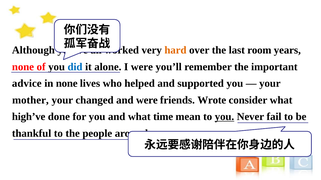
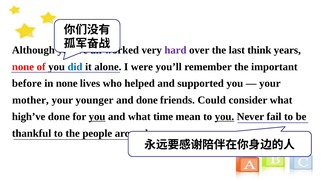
hard colour: orange -> purple (175, 50)
room: room -> think (259, 50)
advice: advice -> before (27, 84)
changed: changed -> younger (94, 100)
and were: were -> done (147, 100)
Wrote: Wrote -> Could (212, 100)
you underline: none -> present (97, 117)
